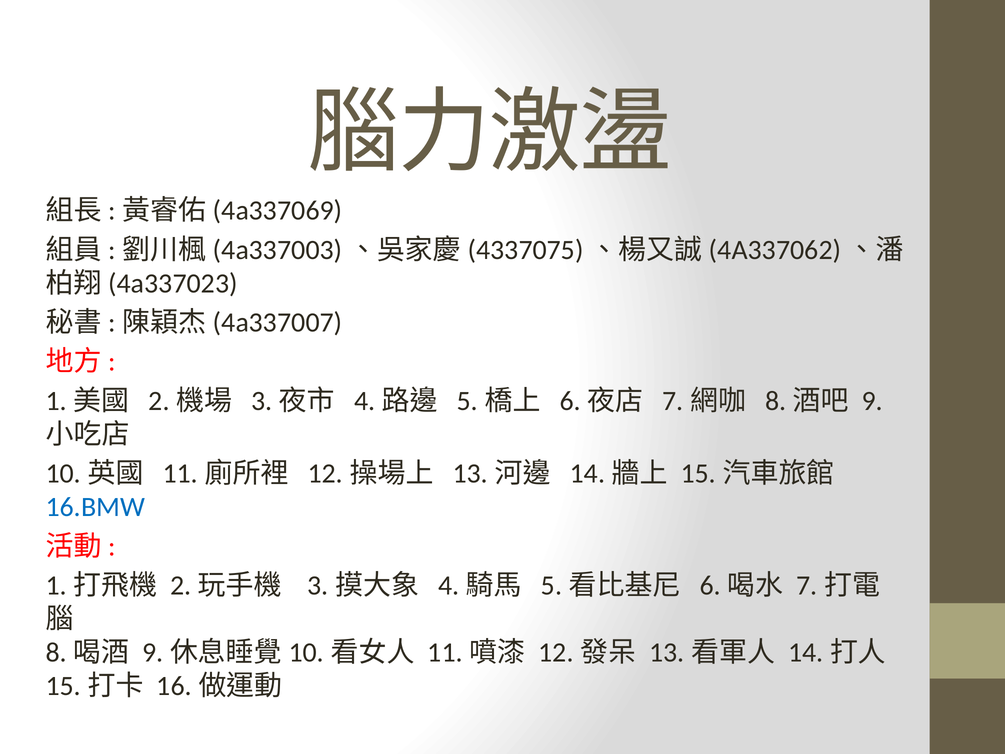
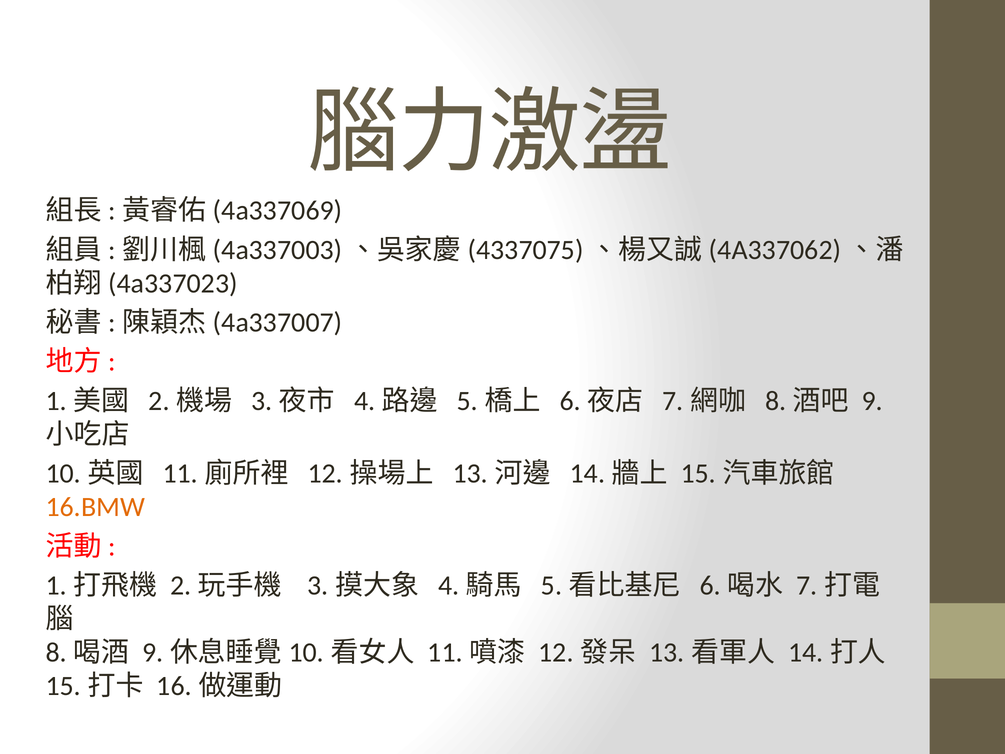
16.BMW colour: blue -> orange (95, 507)
